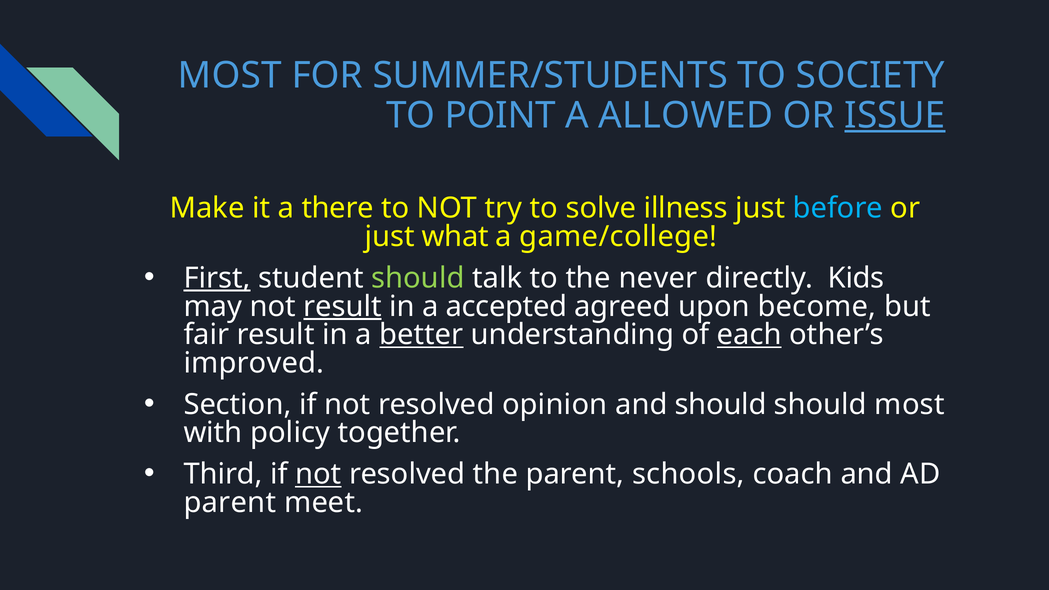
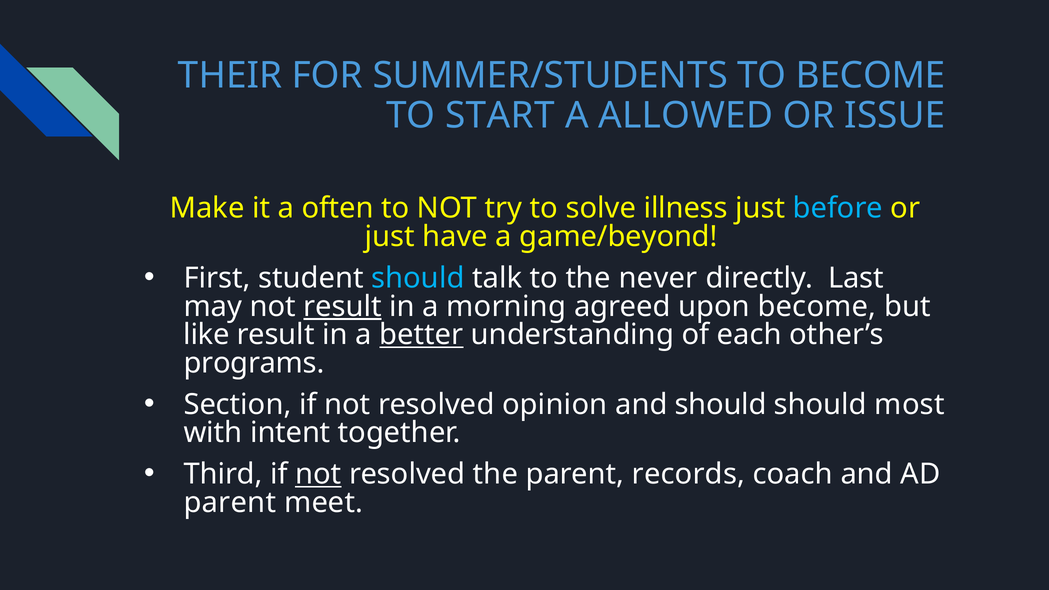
MOST: MOST -> THEIR (230, 75)
TO SOCIETY: SOCIETY -> BECOME (871, 75)
POINT: POINT -> START (500, 115)
ISSUE underline: present -> none (895, 115)
there: there -> often (338, 208)
what: what -> have (455, 237)
game/college: game/college -> game/beyond (619, 237)
First underline: present -> none (217, 278)
should colour: light green -> light blue (418, 278)
Kids: Kids -> Last (856, 278)
accepted: accepted -> morning (506, 306)
fair: fair -> like (206, 335)
each underline: present -> none (749, 335)
improved: improved -> programs (254, 363)
policy: policy -> intent (290, 433)
schools: schools -> records (688, 474)
